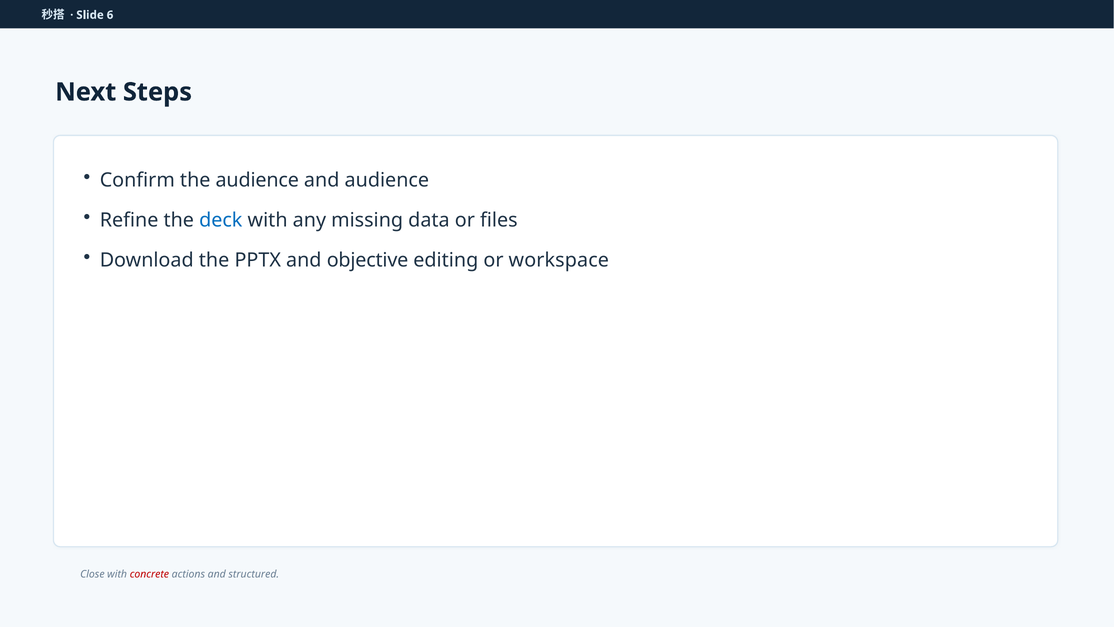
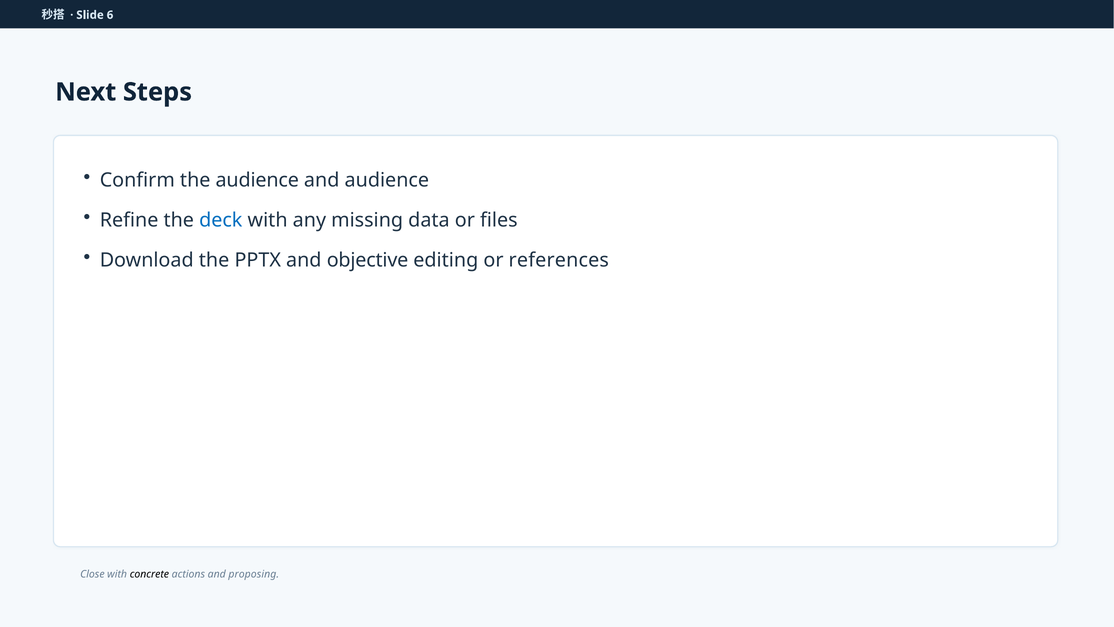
workspace: workspace -> references (559, 260)
concrete colour: red -> black (149, 574)
structured: structured -> proposing (254, 574)
